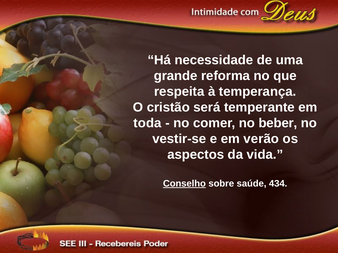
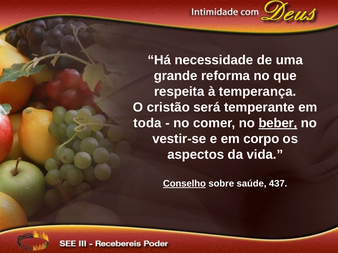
beber underline: none -> present (278, 123)
verão: verão -> corpo (261, 139)
434: 434 -> 437 (278, 184)
